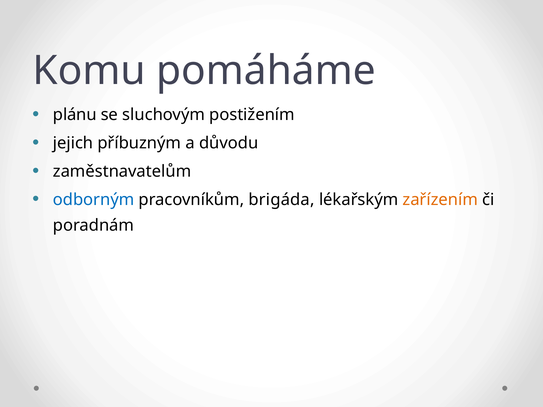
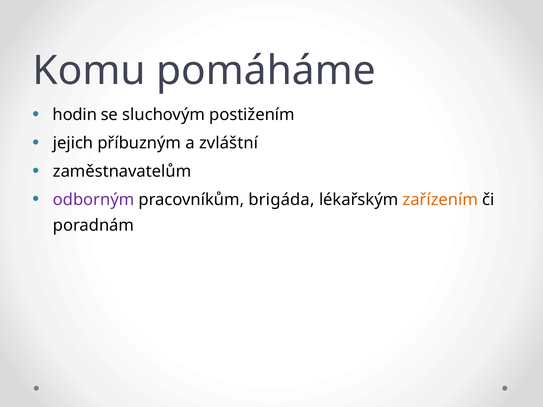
plánu: plánu -> hodin (75, 115)
důvodu: důvodu -> zvláštní (229, 143)
odborným colour: blue -> purple (94, 200)
